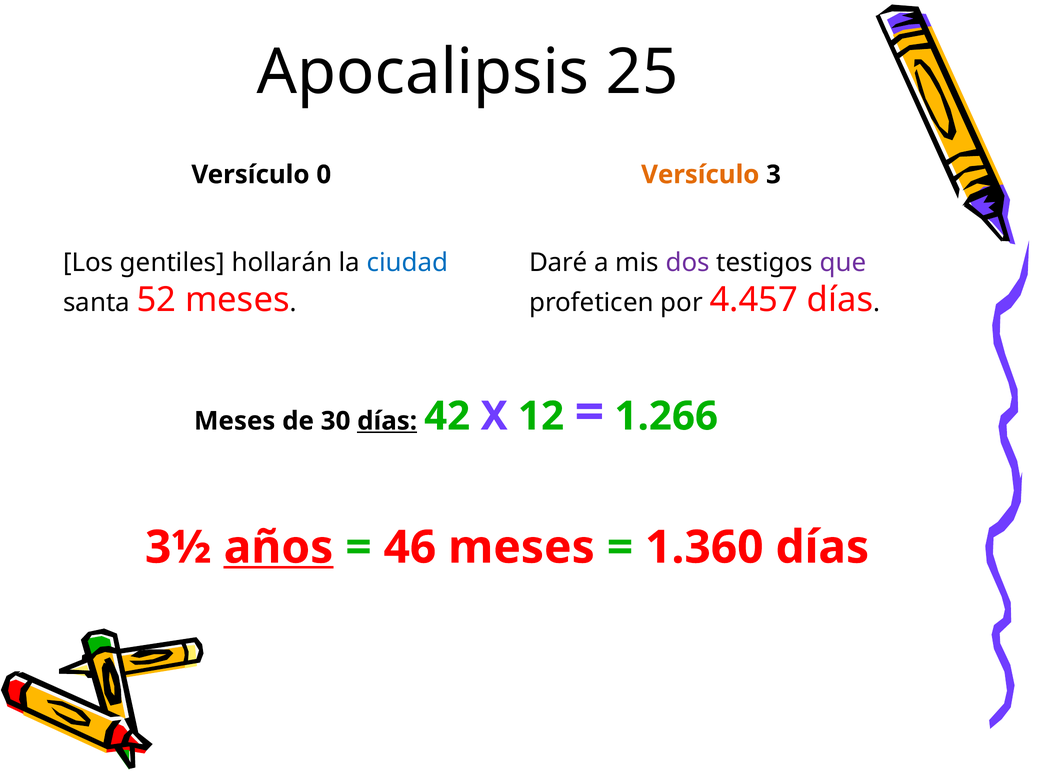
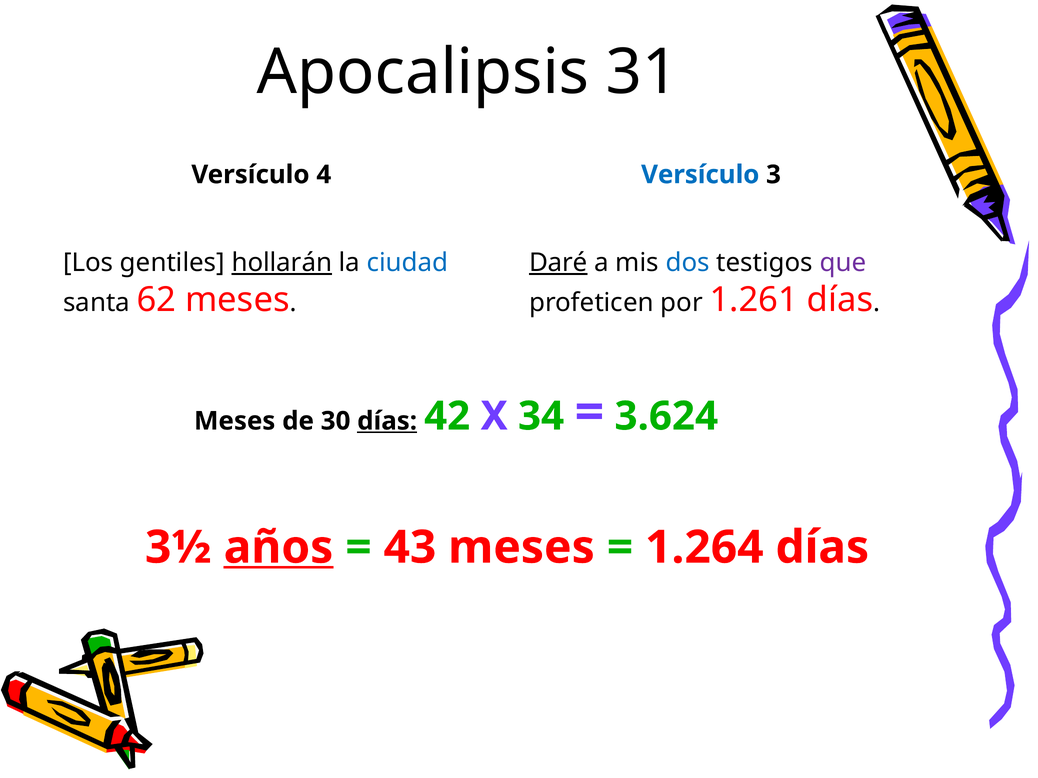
25: 25 -> 31 (642, 73)
0: 0 -> 4 (324, 175)
Versículo colour: orange -> blue (700, 175)
hollarán underline: none -> present (282, 263)
Daré underline: none -> present (558, 263)
dos colour: purple -> blue (688, 263)
52: 52 -> 62 (156, 300)
4.457: 4.457 -> 1.261 (754, 300)
12: 12 -> 34 (541, 417)
1.266: 1.266 -> 3.624 (666, 417)
46: 46 -> 43 (410, 548)
1.360: 1.360 -> 1.264 (704, 548)
